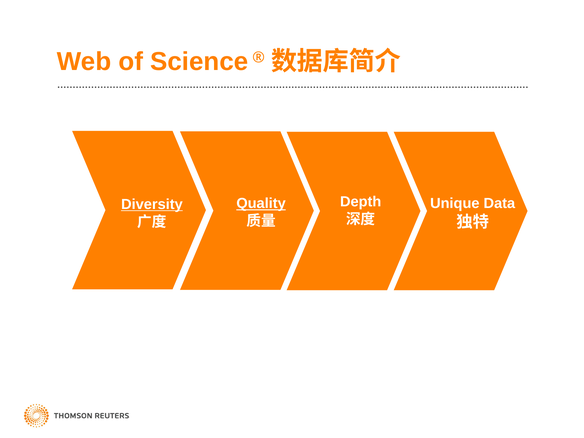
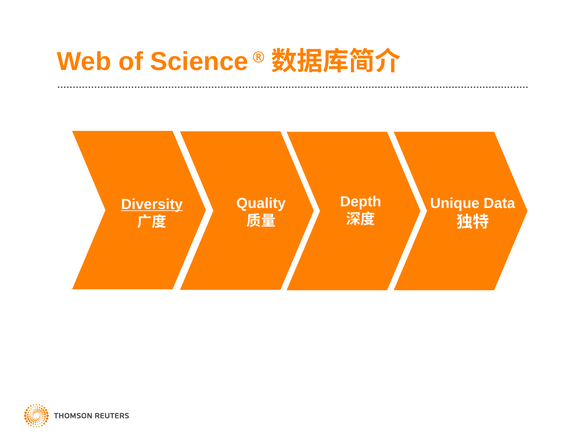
Quality underline: present -> none (261, 203)
